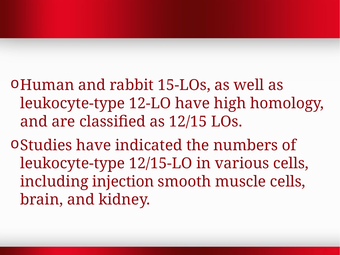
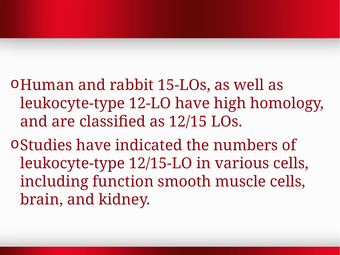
injection: injection -> function (123, 182)
